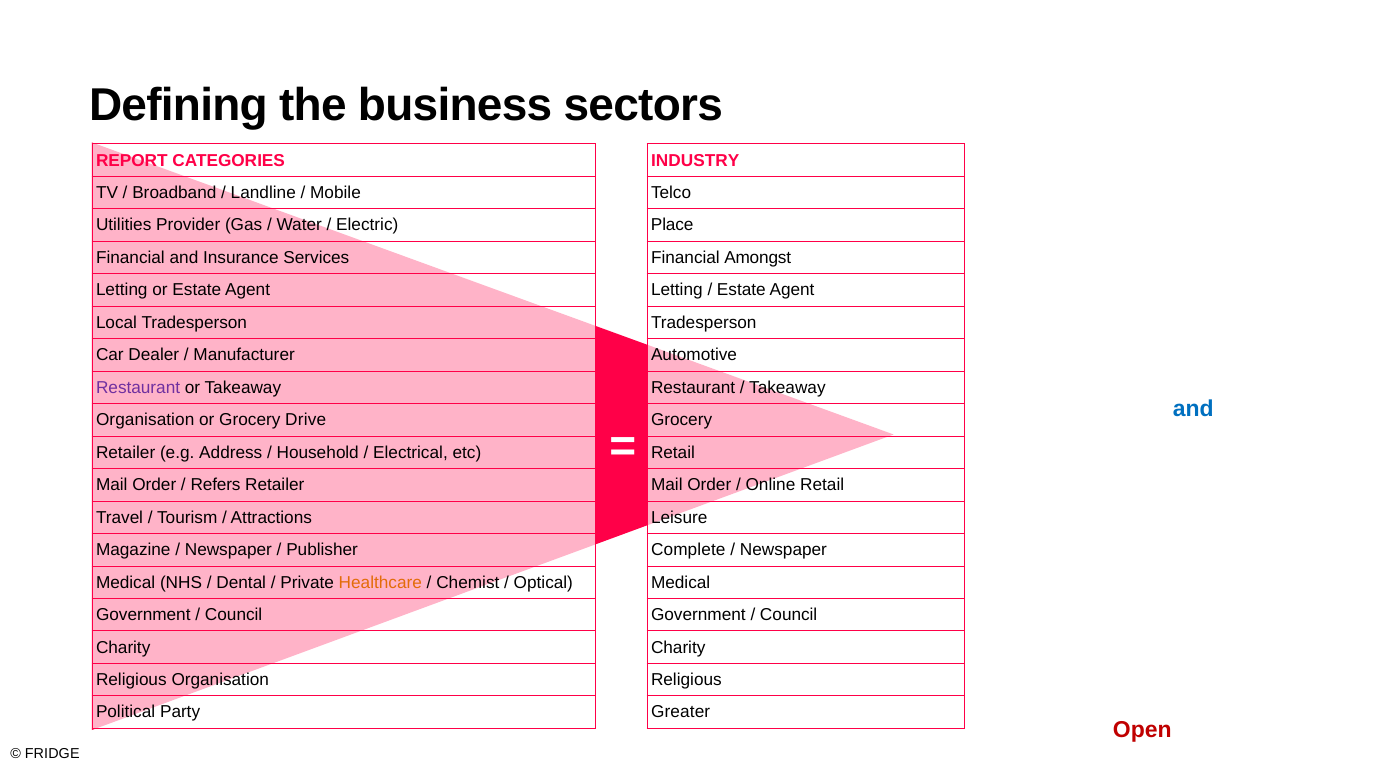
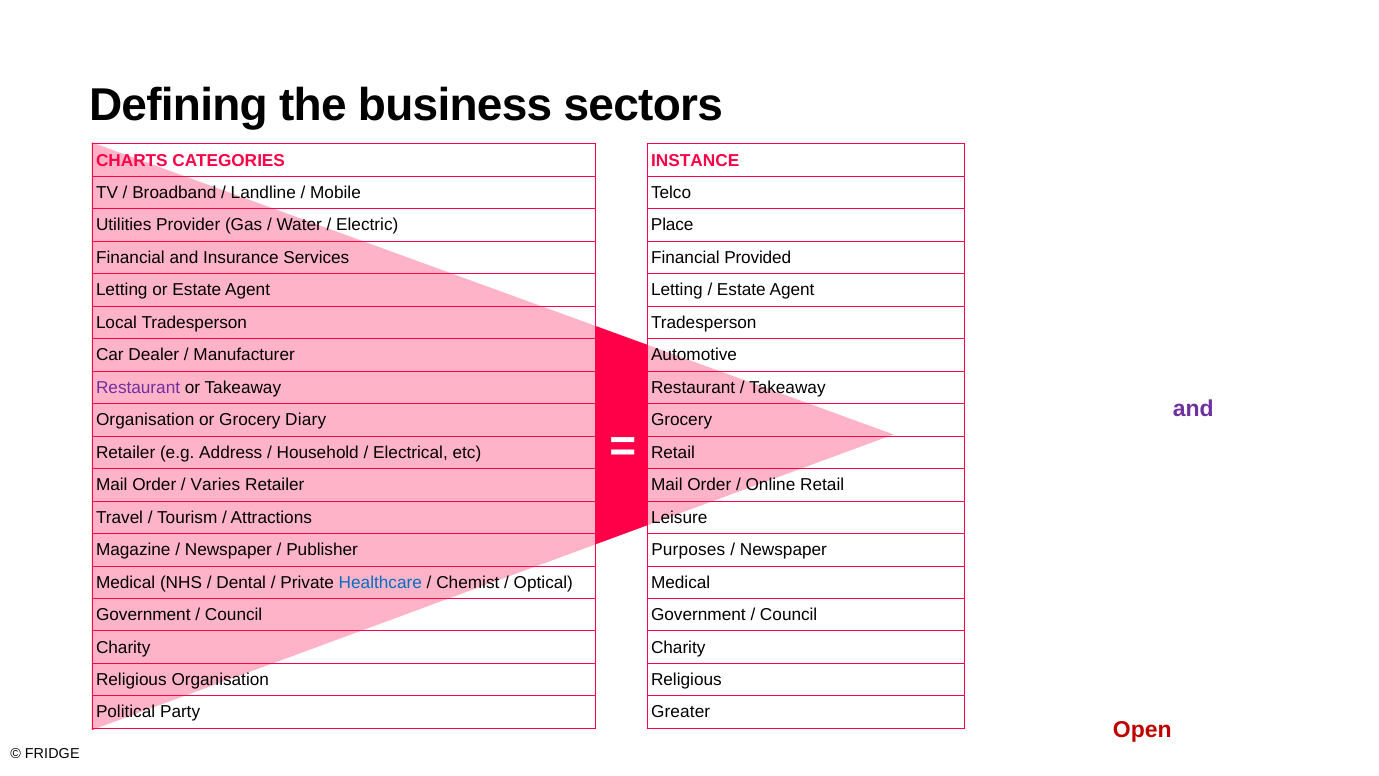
REPORT: REPORT -> CHARTS (132, 160)
INDUSTRY: INDUSTRY -> INSTANCE (695, 160)
Amongst: Amongst -> Provided (758, 258)
and colour: blue -> purple (1193, 409)
Grocery Drive: Drive -> Diary (306, 420)
Refers: Refers -> Varies (215, 485)
Complete: Complete -> Purposes (688, 550)
Healthcare colour: orange -> blue (380, 582)
